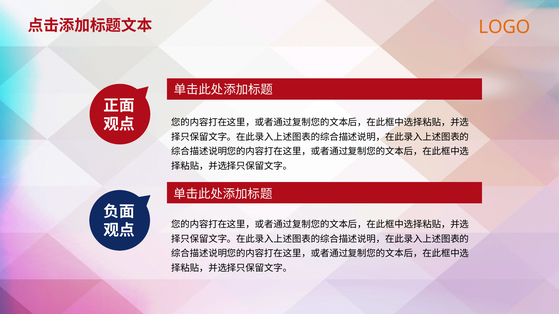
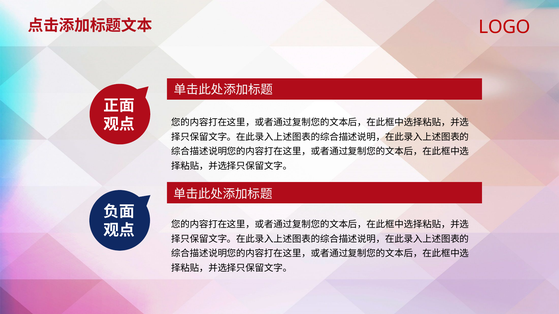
LOGO colour: orange -> red (504, 27)
